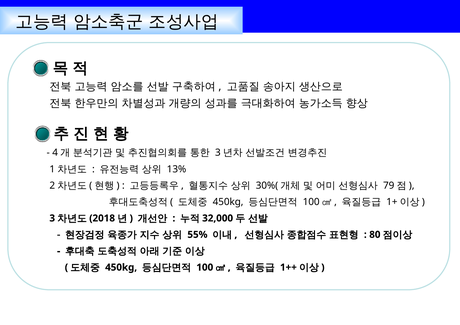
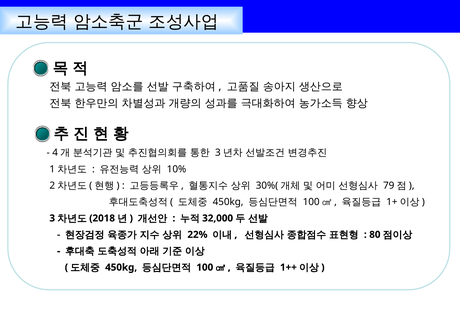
13%: 13% -> 10% (177, 169)
55%: 55% -> 22% (197, 235)
